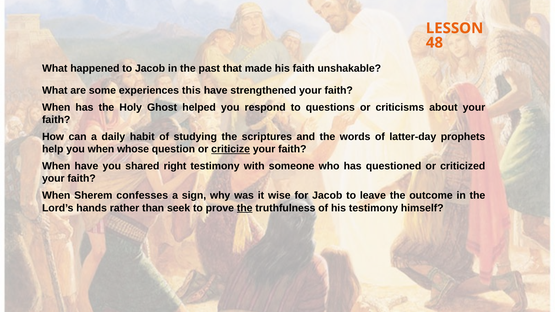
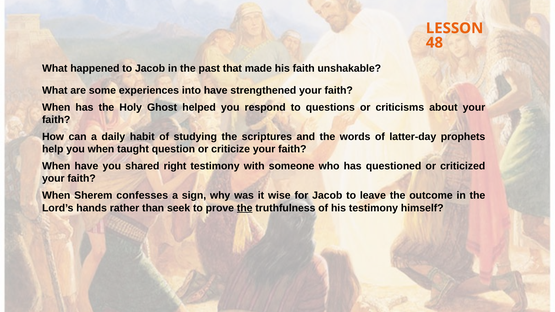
this: this -> into (191, 90)
whose: whose -> taught (133, 149)
criticize underline: present -> none (231, 149)
